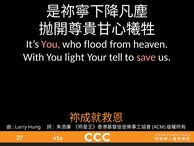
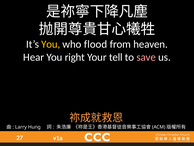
You colour: pink -> yellow (51, 44)
With: With -> Hear (34, 57)
light: light -> right (75, 57)
